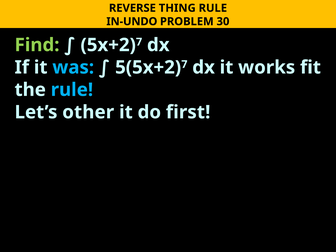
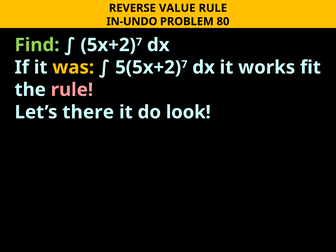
THING: THING -> VALUE (177, 8)
30: 30 -> 80 (223, 22)
was colour: light blue -> yellow (73, 67)
rule colour: light blue -> pink (72, 90)
other: other -> there (88, 112)
first: first -> look (188, 112)
